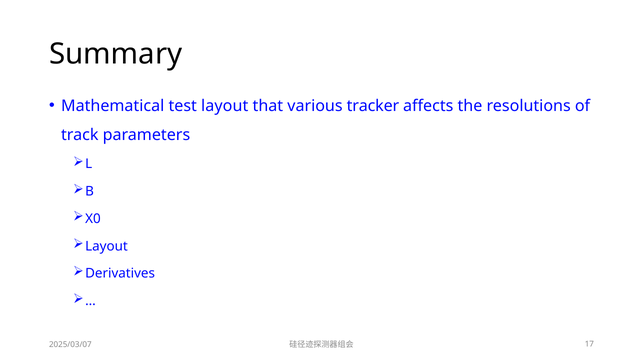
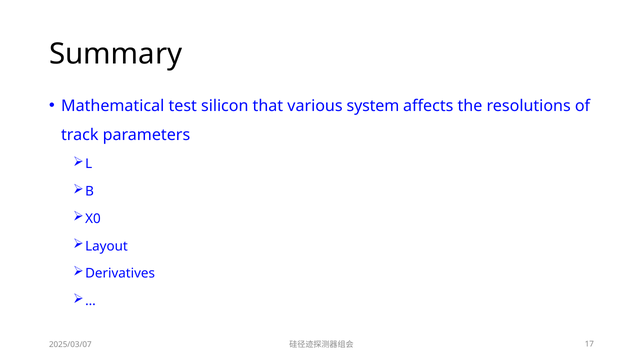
test layout: layout -> silicon (225, 106)
tracker: tracker -> system (373, 106)
